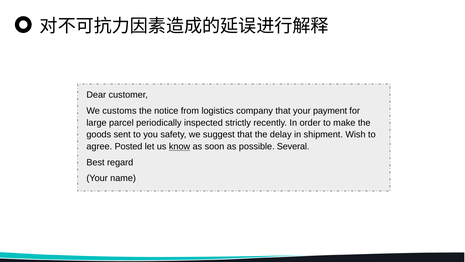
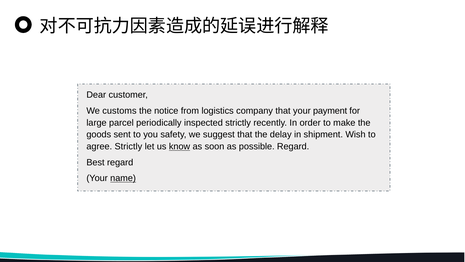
agree Posted: Posted -> Strictly (128, 146)
possible Several: Several -> Regard (293, 146)
name underline: none -> present (123, 178)
